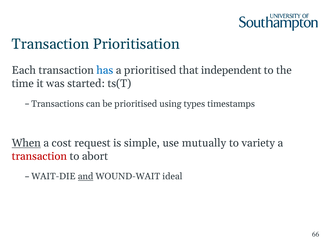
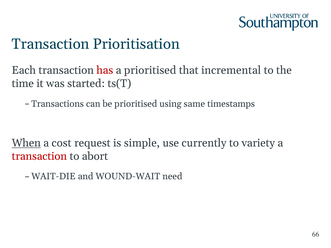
has colour: blue -> red (105, 70)
independent: independent -> incremental (231, 70)
types: types -> same (194, 104)
mutually: mutually -> currently (204, 143)
and underline: present -> none (86, 177)
ideal: ideal -> need (172, 177)
